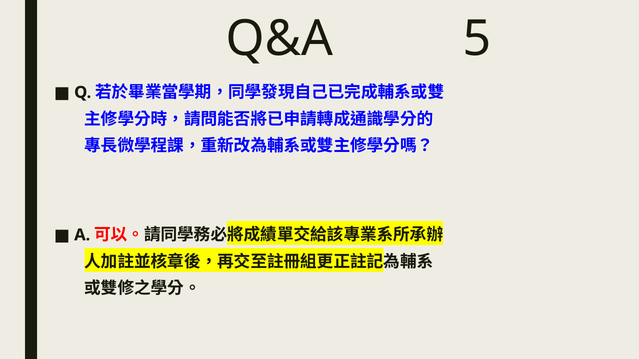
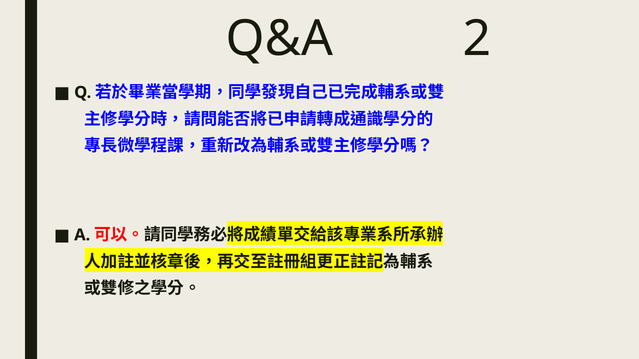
5: 5 -> 2 (477, 39)
